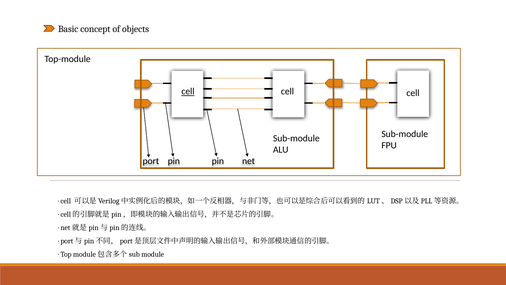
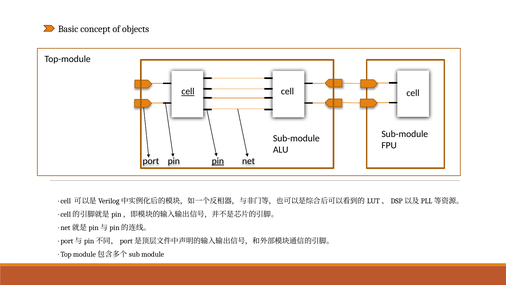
pin underline: none -> present (218, 161)
